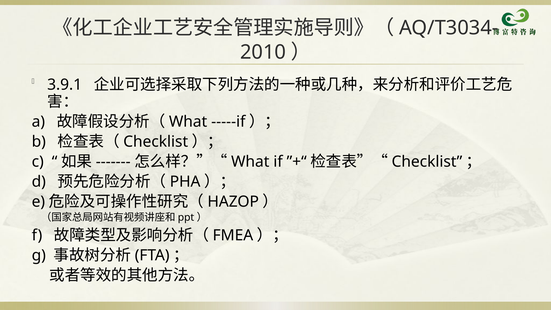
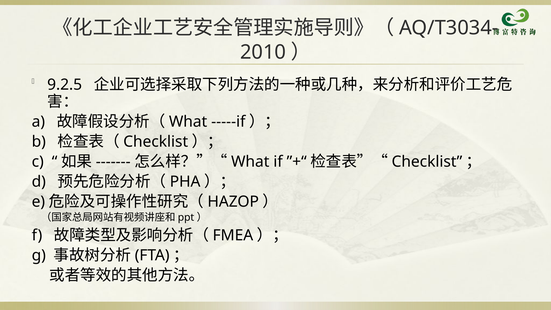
3.9.1: 3.9.1 -> 9.2.5 (65, 85)
